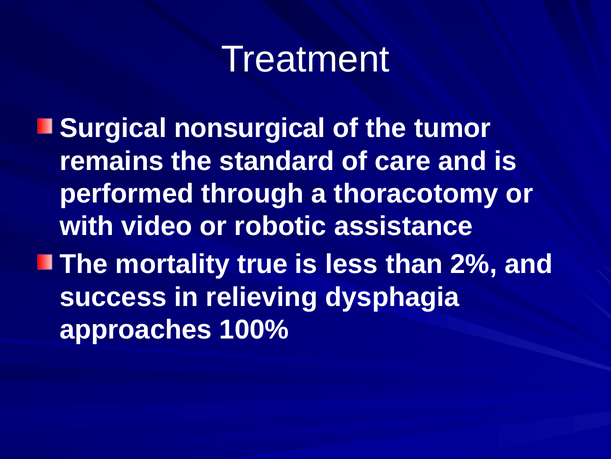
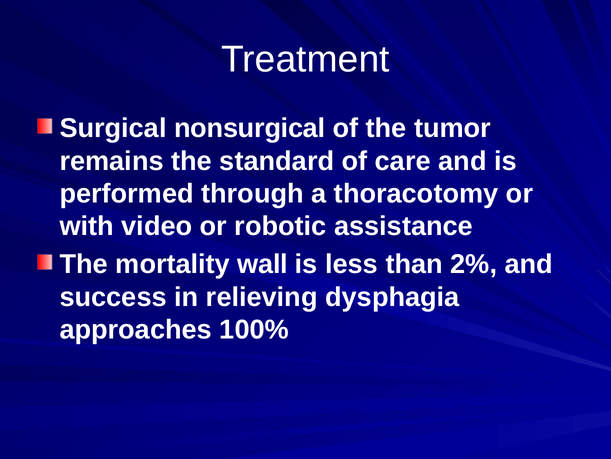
true: true -> wall (263, 264)
